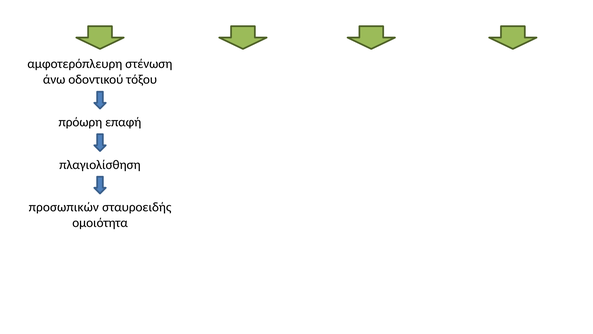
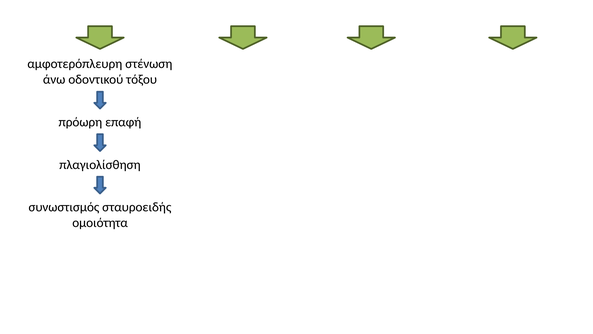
προσωπικών: προσωπικών -> συνωστισμός (64, 207)
